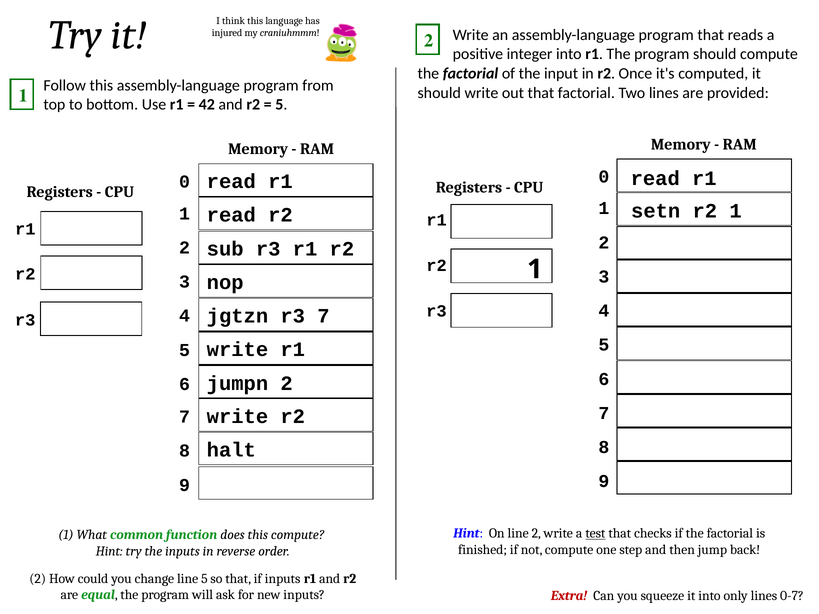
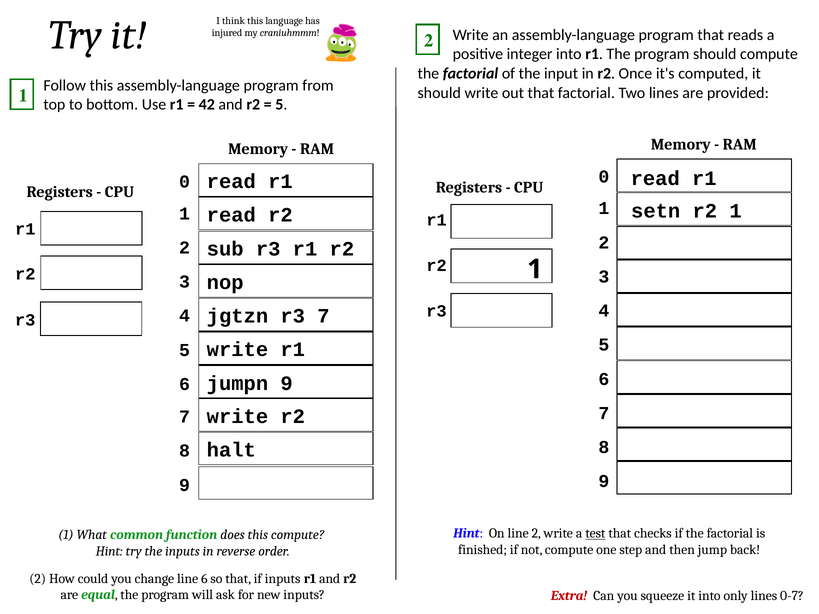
jumpn 2: 2 -> 9 (287, 383)
line 5: 5 -> 6 (204, 579)
